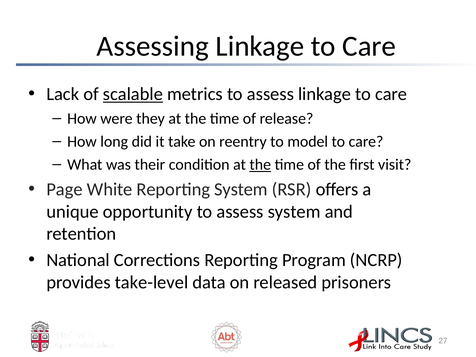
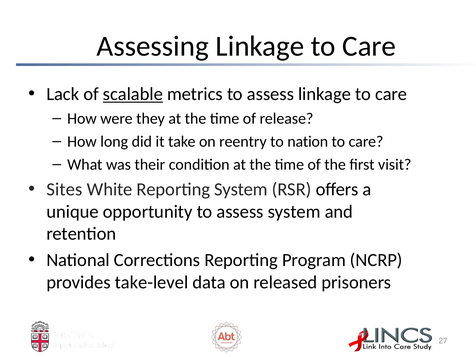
model: model -> nation (308, 142)
the underline: present -> none (260, 165)
Page: Page -> Sites (64, 189)
